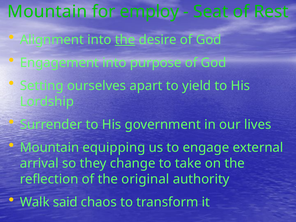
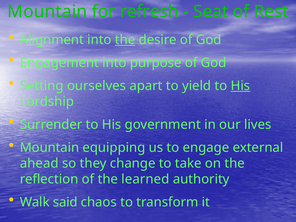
employ: employ -> refresh (149, 12)
His underline: none -> present (240, 86)
arrival: arrival -> ahead (39, 163)
original: original -> learned (145, 179)
